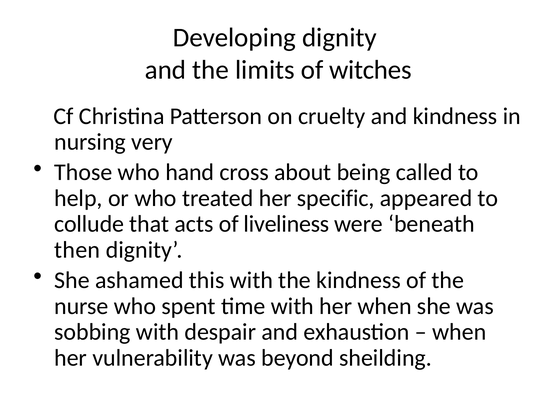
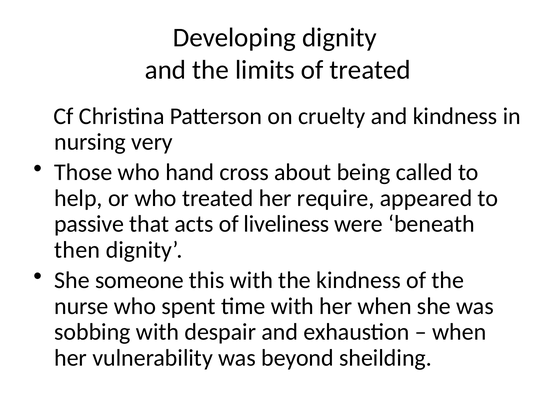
of witches: witches -> treated (370, 70)
specific: specific -> require (336, 198)
collude: collude -> passive (89, 224)
ashamed: ashamed -> someone (139, 280)
